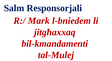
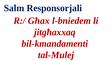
Mark: Mark -> Għax (39, 20)
